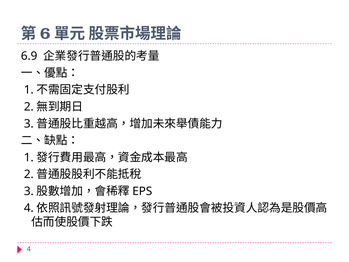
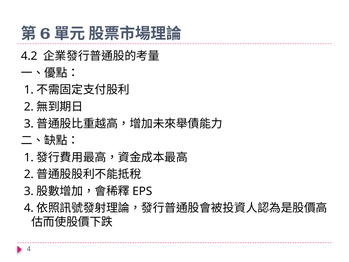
6.9: 6.9 -> 4.2 (29, 56)
